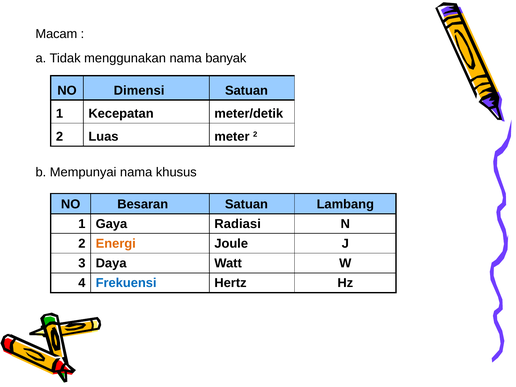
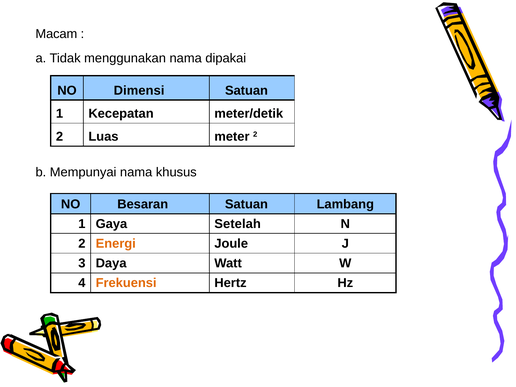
banyak: banyak -> dipakai (226, 58)
Radiasi: Radiasi -> Setelah (238, 224)
Frekuensi colour: blue -> orange (126, 283)
